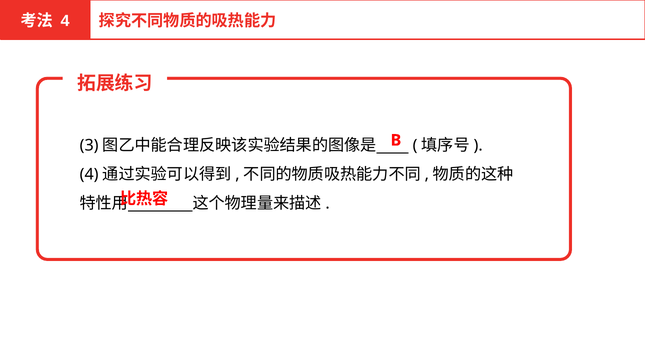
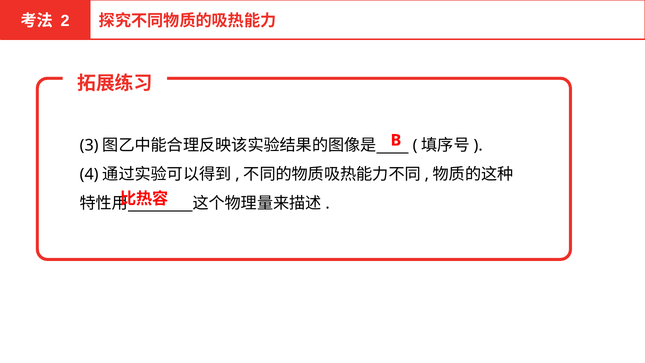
4: 4 -> 2 (65, 21)
